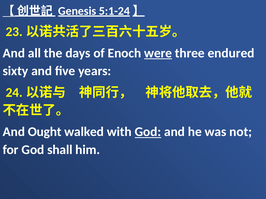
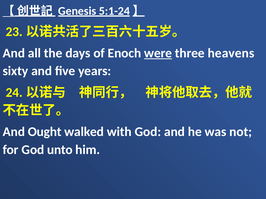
endured: endured -> heavens (231, 53)
God underline: present -> none (148, 132)
shall: shall -> unto (60, 150)
